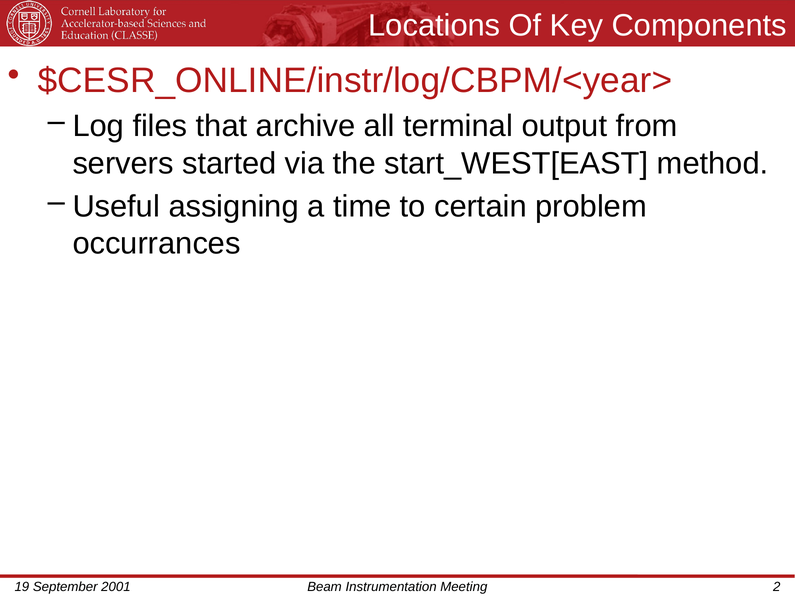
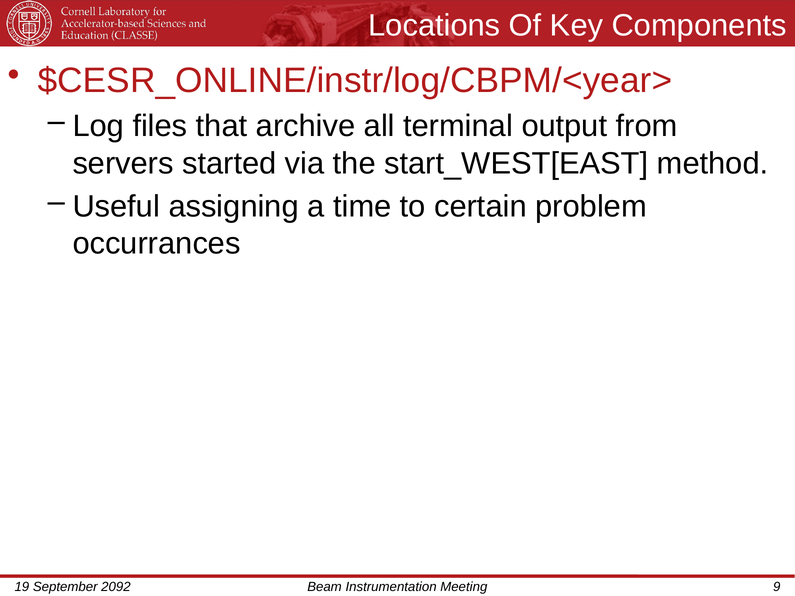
2001: 2001 -> 2092 (116, 587)
2: 2 -> 9 (777, 587)
